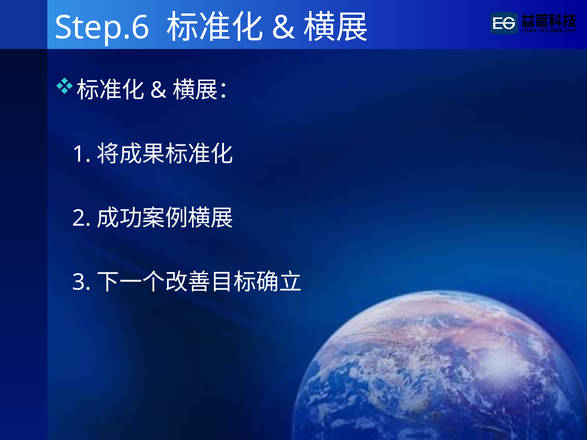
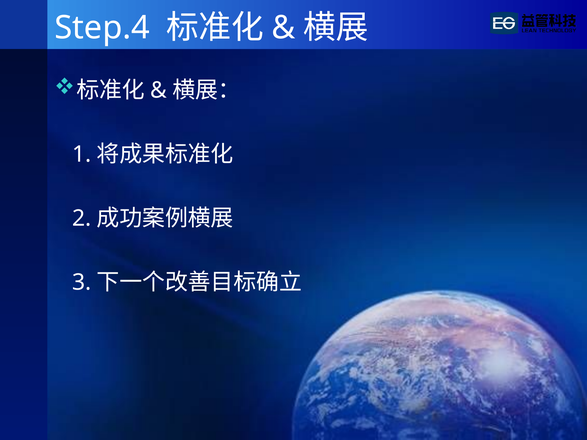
Step.6: Step.6 -> Step.4 (102, 28)
